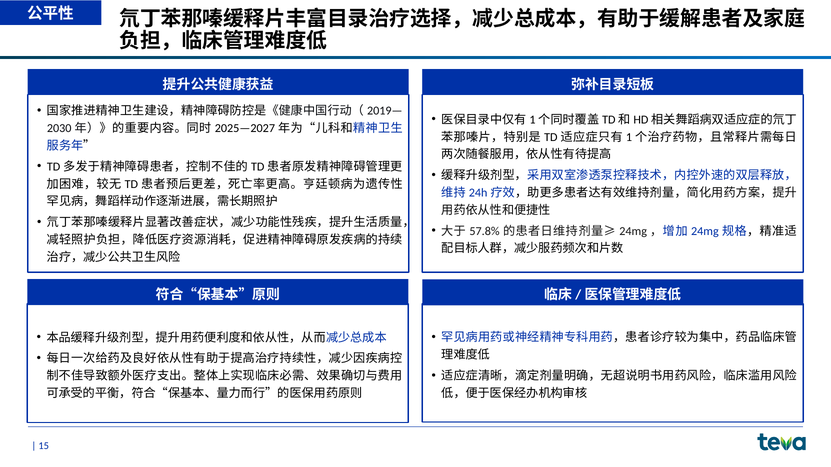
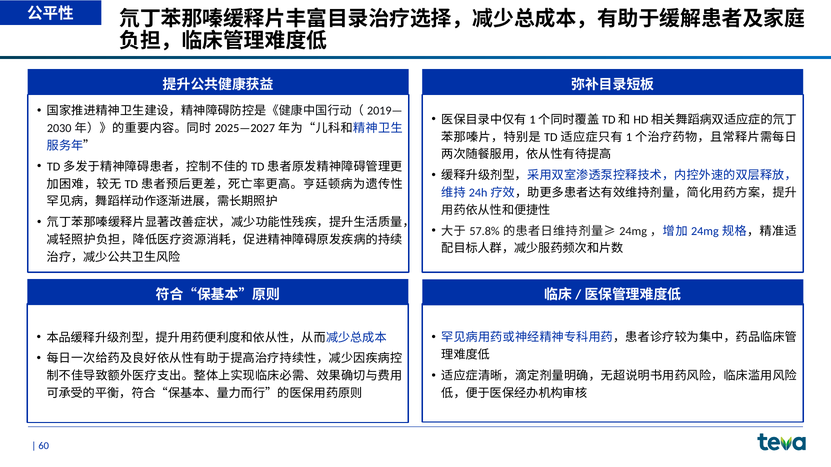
15: 15 -> 60 (44, 446)
